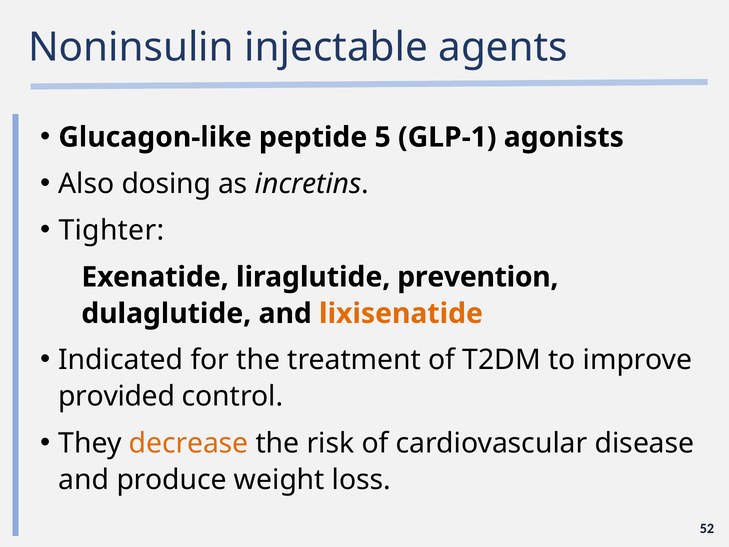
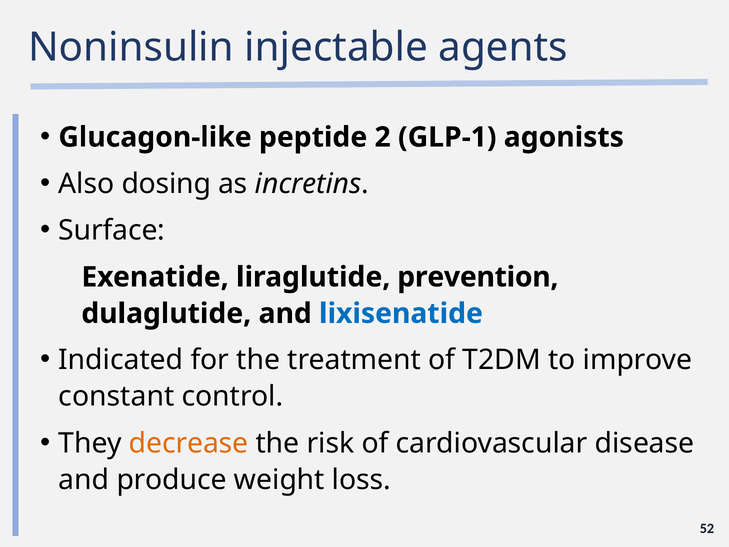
5: 5 -> 2 (383, 137)
Tighter: Tighter -> Surface (112, 230)
lixisenatide colour: orange -> blue (401, 313)
provided: provided -> constant (116, 396)
